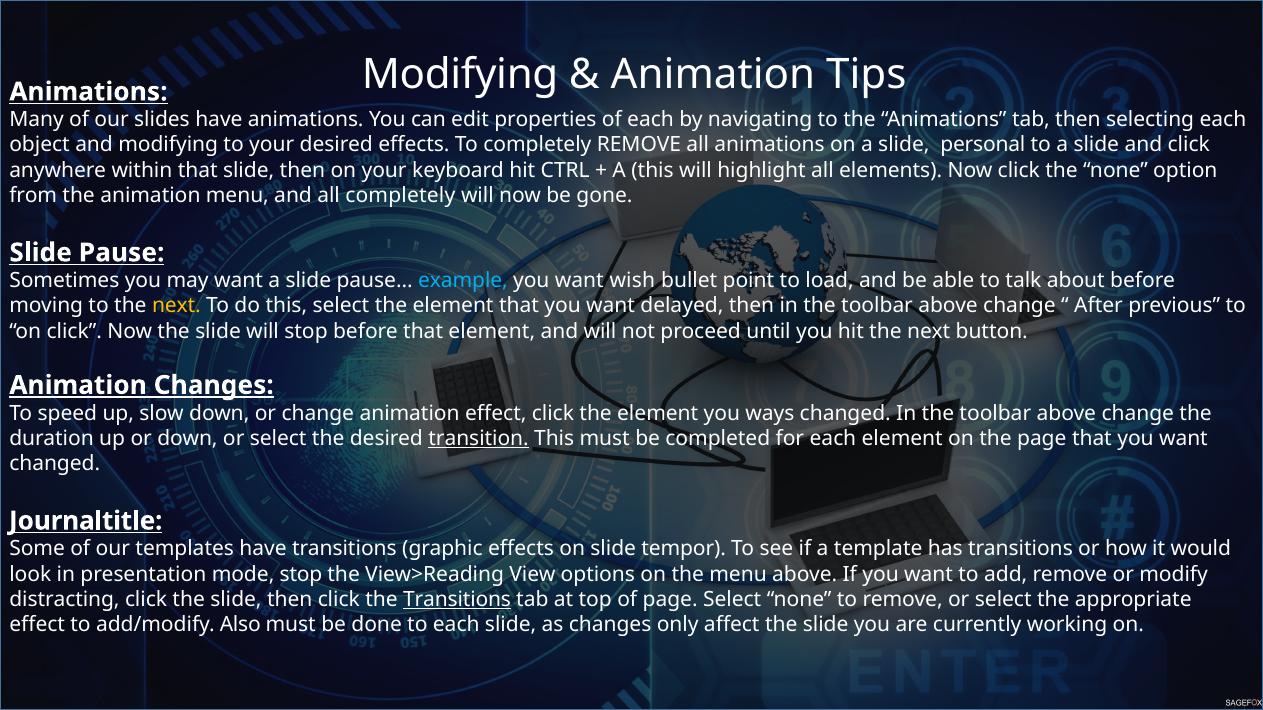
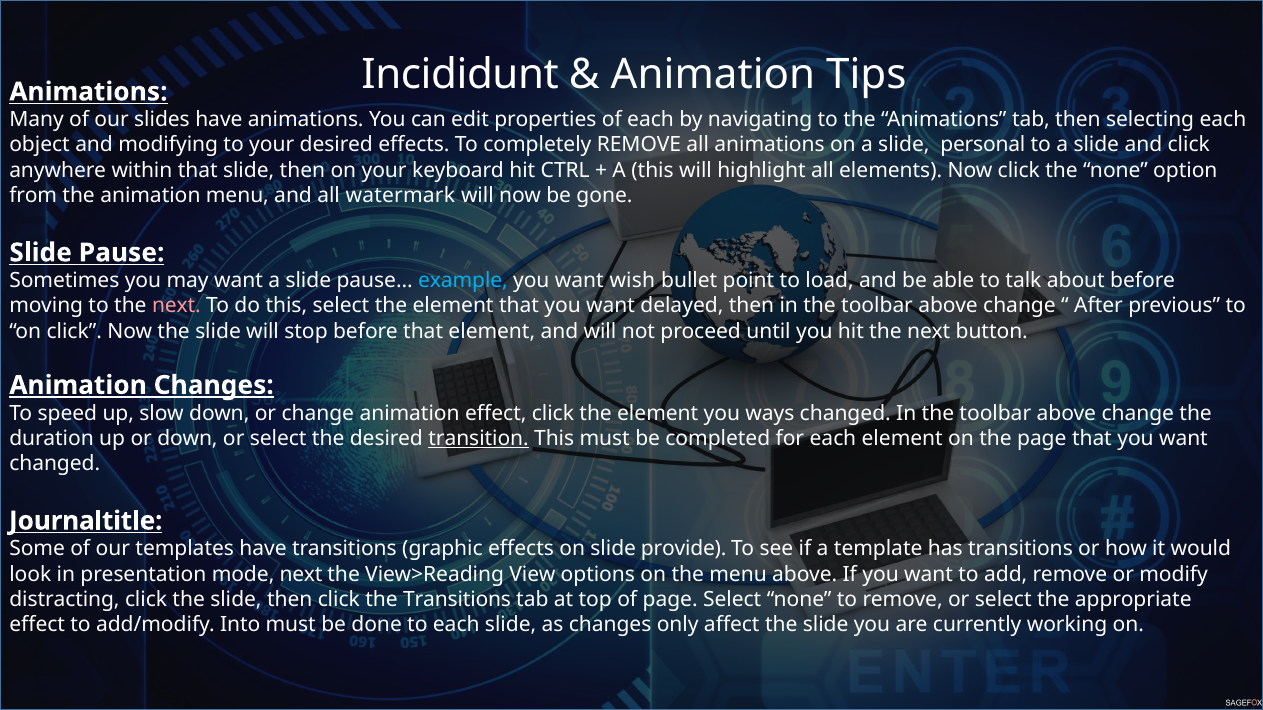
Modifying: Modifying -> Incididunt (460, 74)
all completely: completely -> watermark (400, 196)
next colour: yellow -> pink (176, 306)
tempor: tempor -> provide (684, 549)
mode stop: stop -> next (301, 574)
Transitions underline: present -> none (457, 600)
Also: Also -> Into (240, 625)
